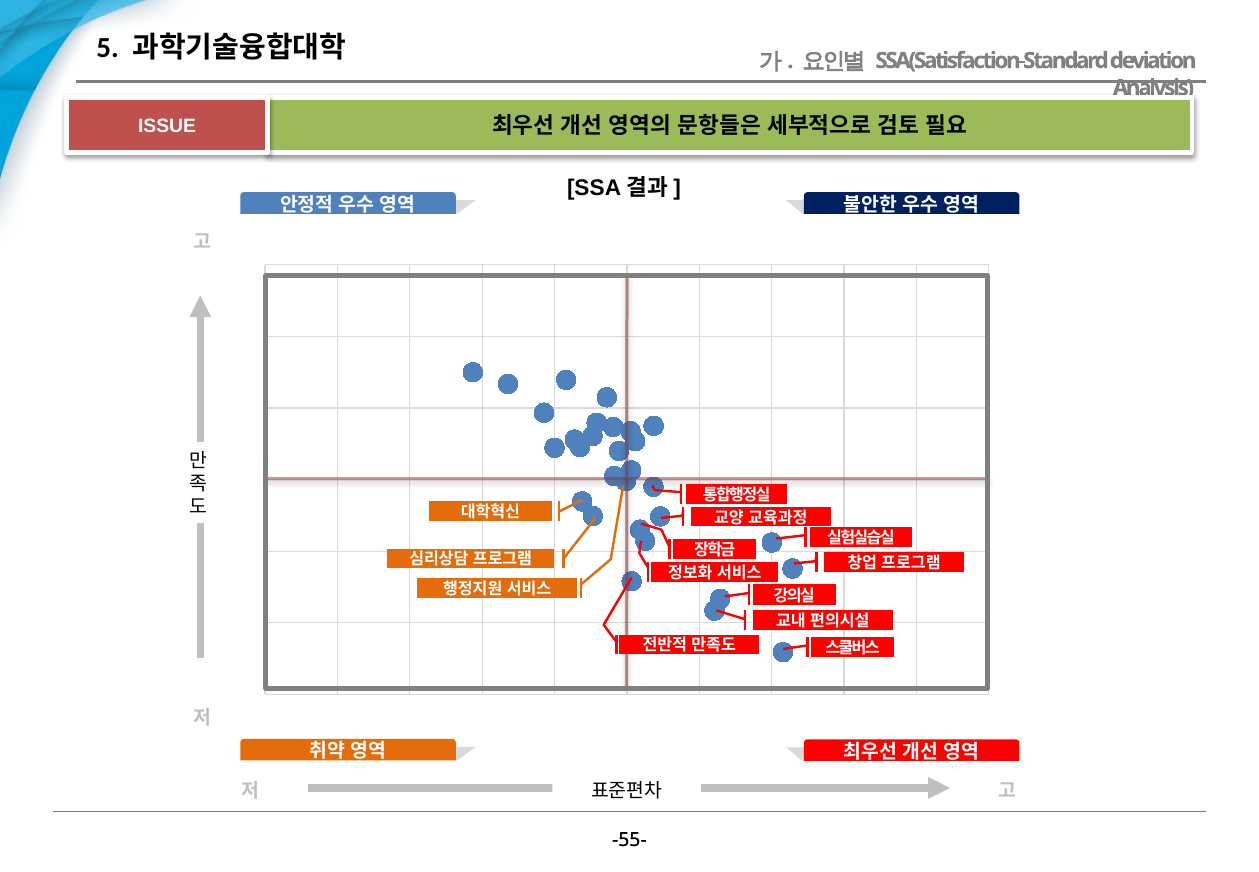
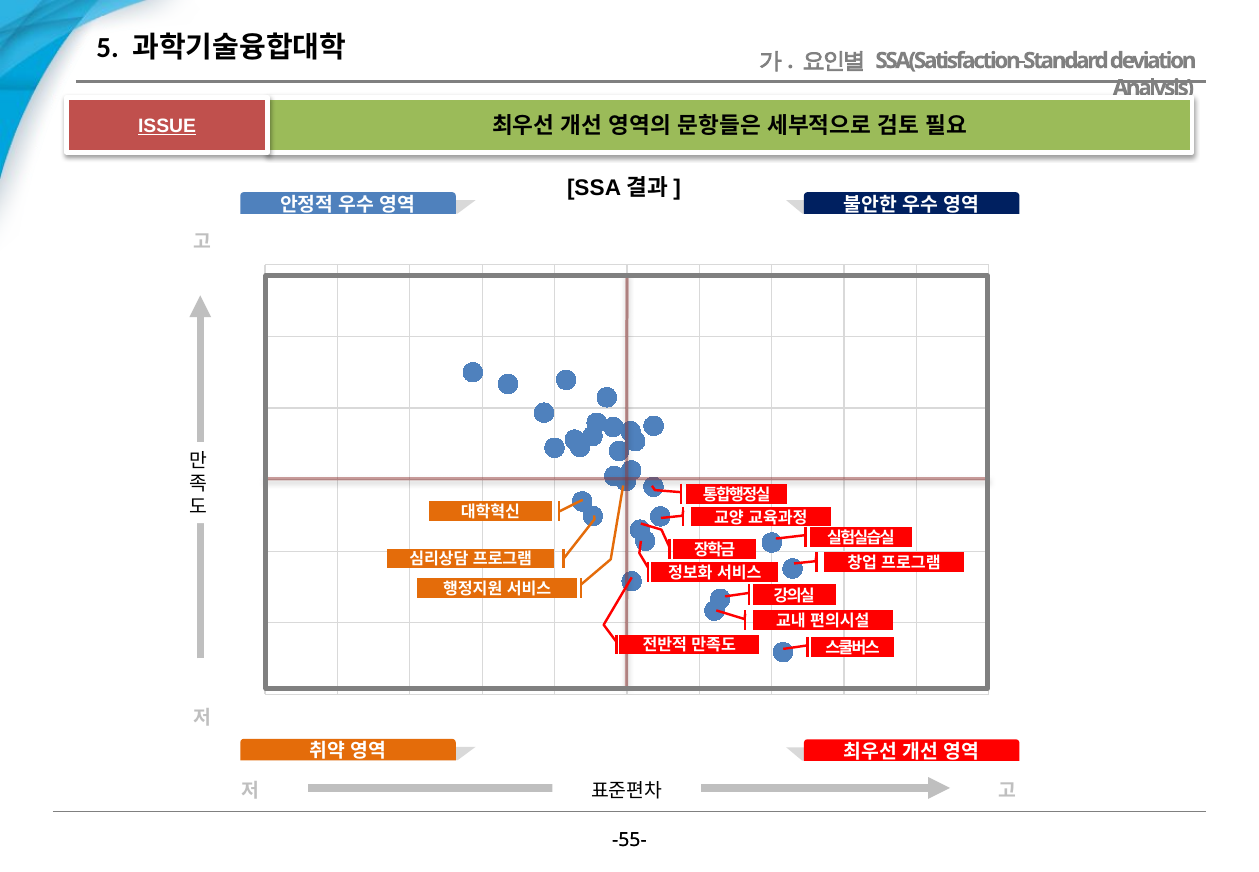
ISSUE underline: none -> present (167, 126)
